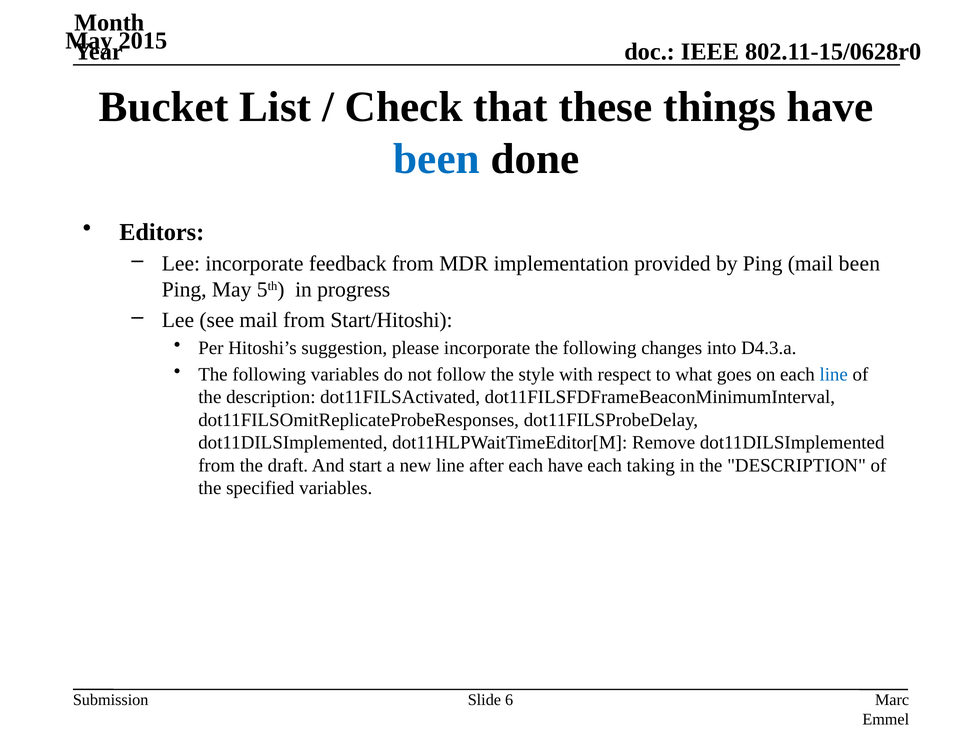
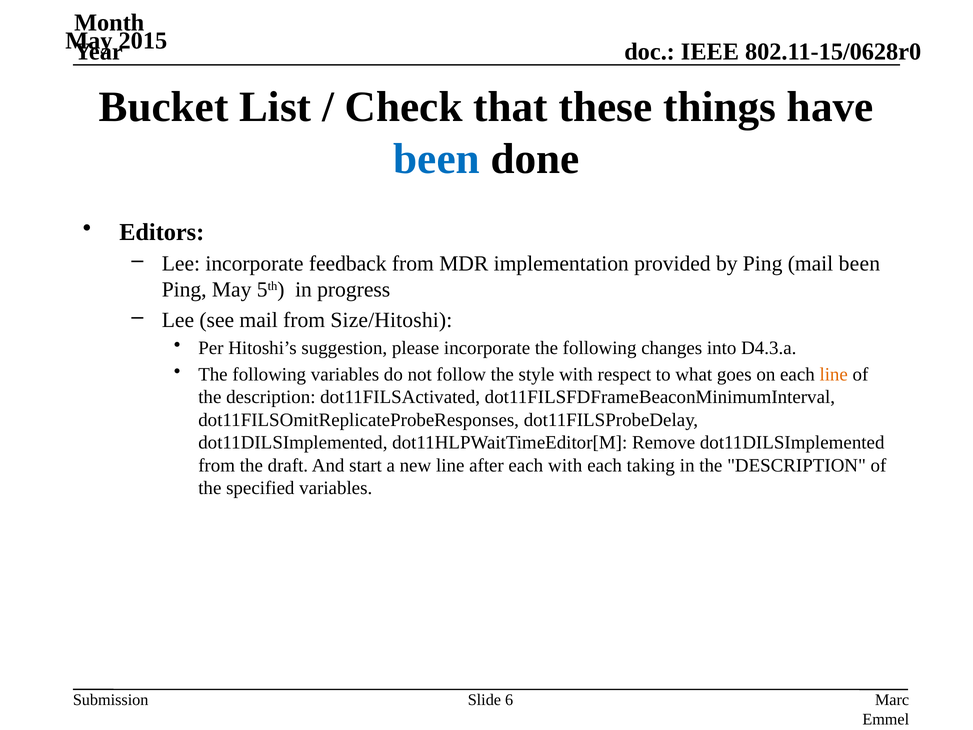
Start/Hitoshi: Start/Hitoshi -> Size/Hitoshi (391, 320)
line colour: blue -> orange (834, 374)
each have: have -> with (565, 465)
